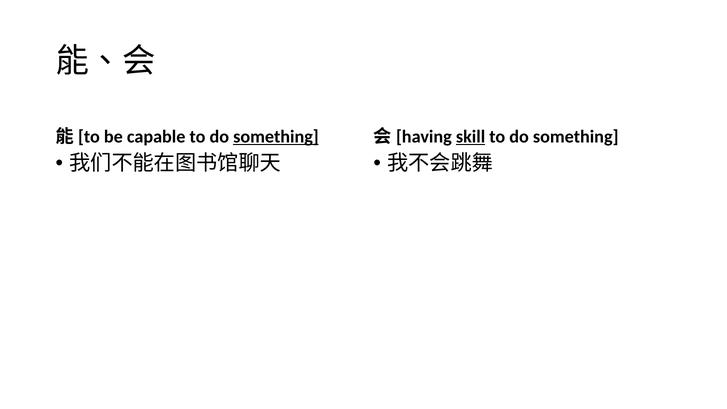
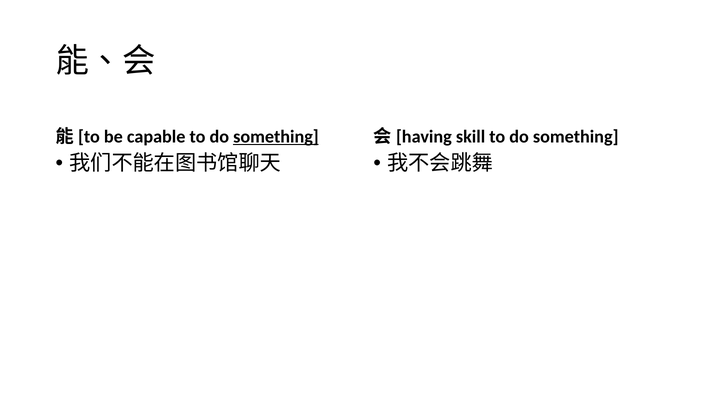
skill underline: present -> none (471, 137)
